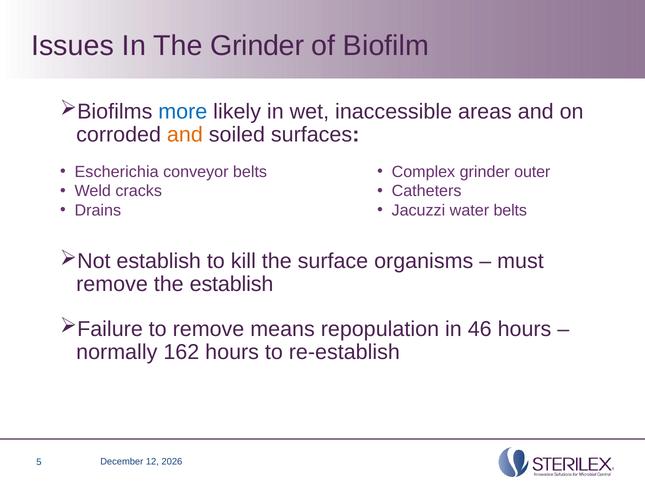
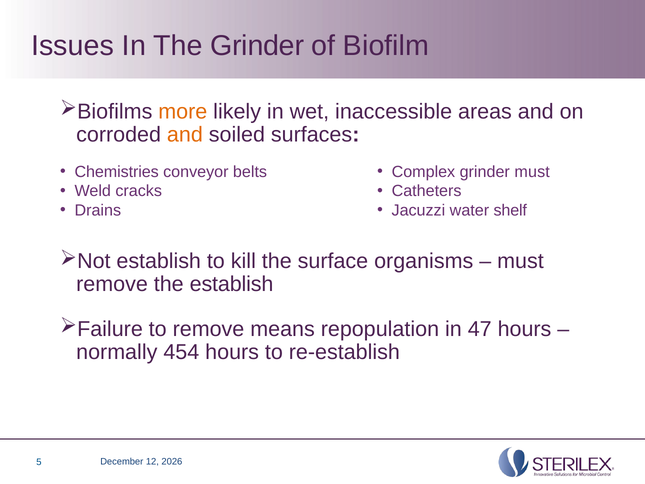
more colour: blue -> orange (183, 111)
Escherichia: Escherichia -> Chemistries (117, 172)
grinder outer: outer -> must (532, 172)
water belts: belts -> shelf (510, 210)
46: 46 -> 47 (480, 329)
162: 162 -> 454 (181, 352)
